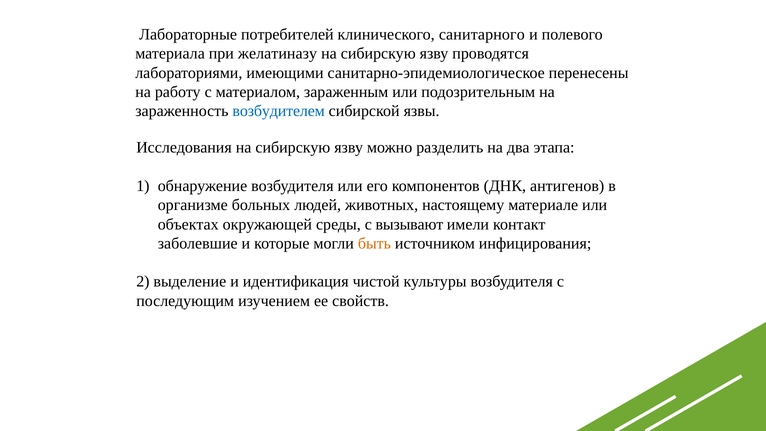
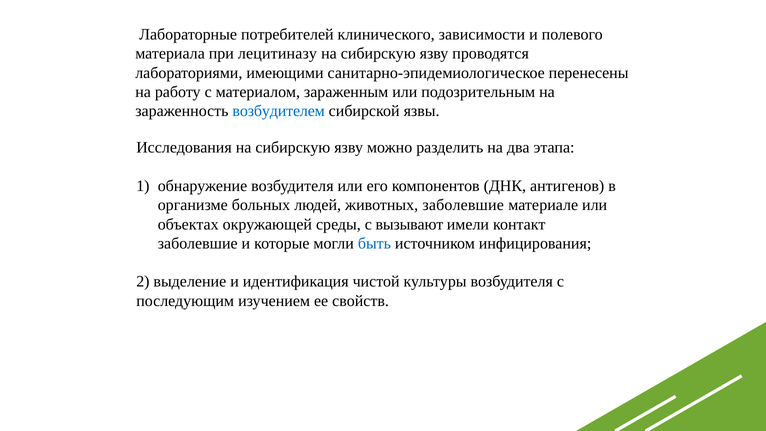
санитарного: санитарного -> зависимости (482, 34)
желатиназу: желатиназу -> лецитиназу (277, 54)
животных настоящему: настоящему -> заболевшие (463, 205)
быть colour: orange -> blue (374, 243)
